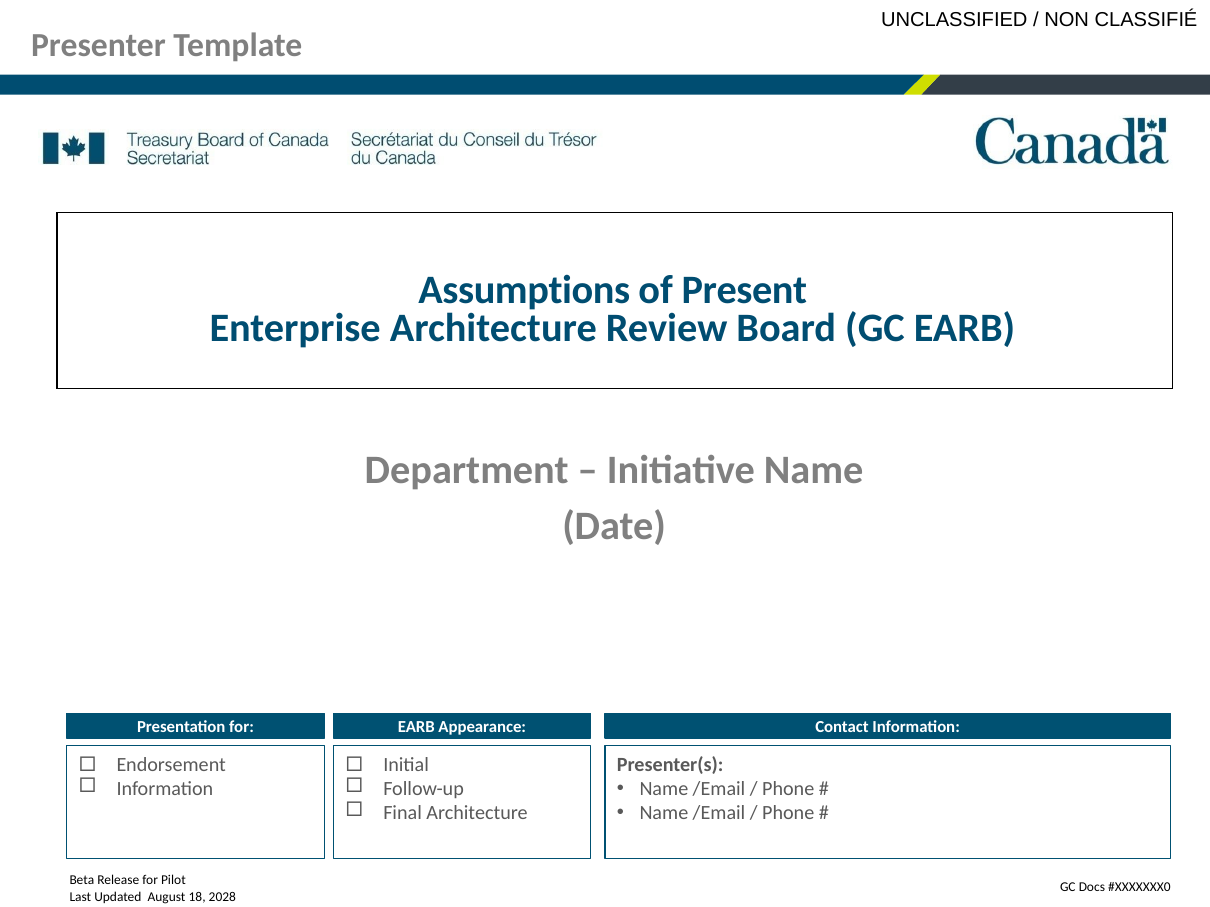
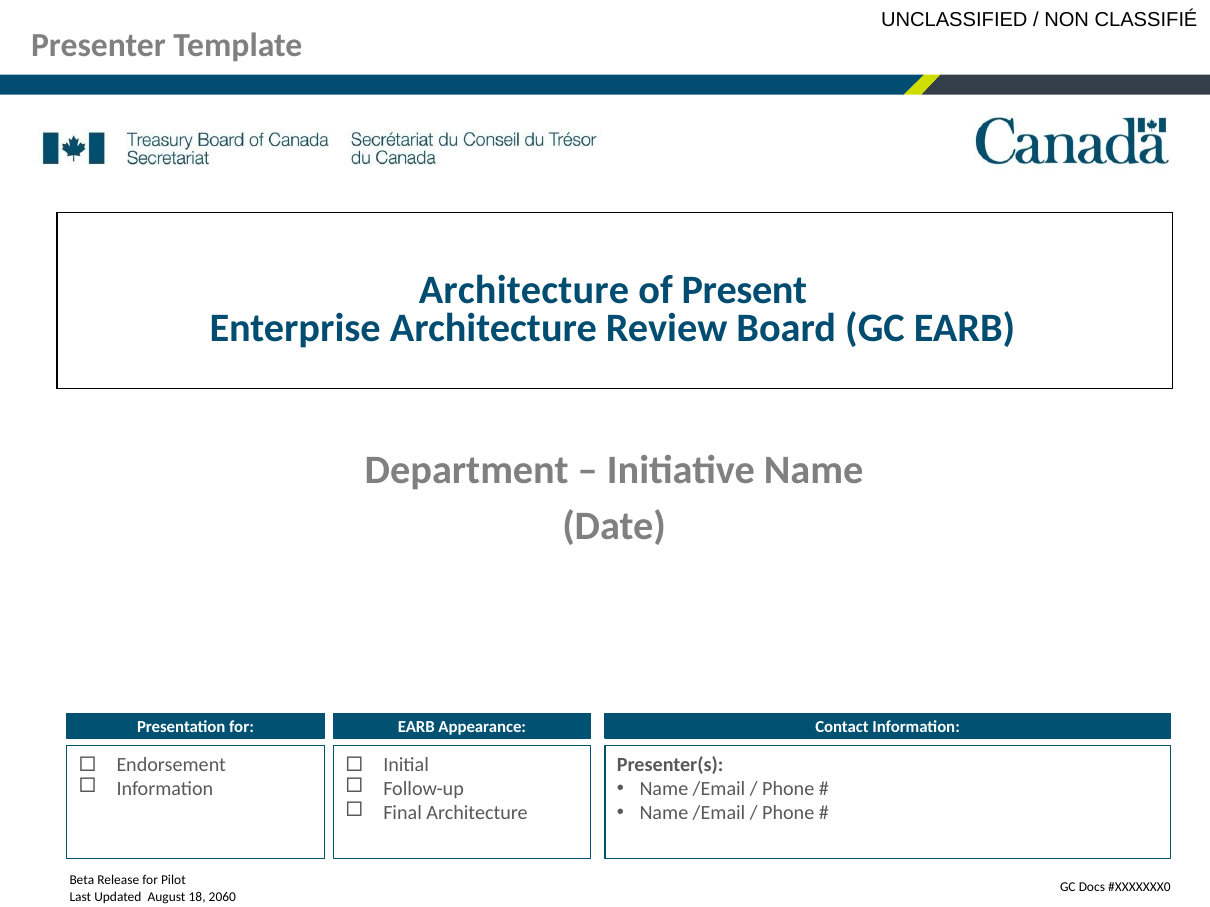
Assumptions: Assumptions -> Architecture (524, 290)
2028: 2028 -> 2060 (222, 897)
